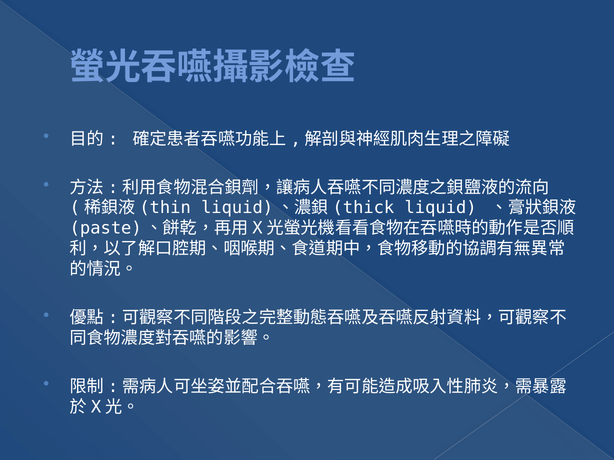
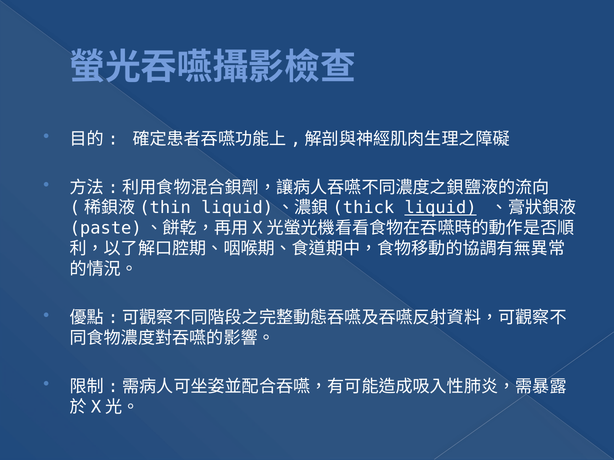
liquid underline: none -> present (441, 208)
